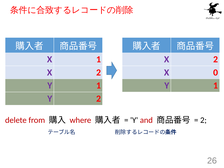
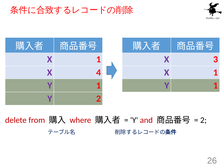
2: 2 -> 3 (216, 59)
2: 2 -> 4 (99, 72)
0: 0 -> 1 (216, 72)
